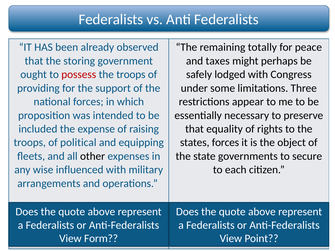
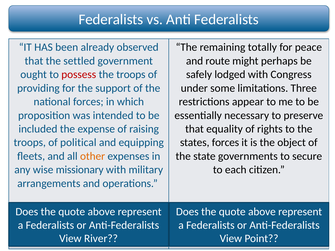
storing: storing -> settled (79, 61)
taxes: taxes -> route (218, 61)
other colour: black -> orange (93, 156)
influenced: influenced -> missionary (80, 170)
Form: Form -> River (101, 239)
